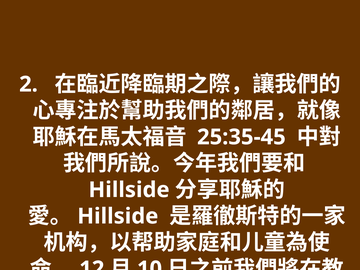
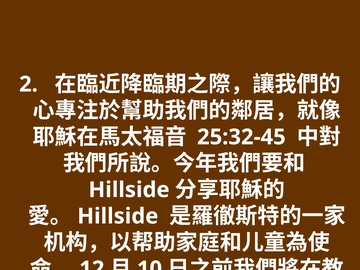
25:35-45: 25:35-45 -> 25:32-45 (241, 137)
